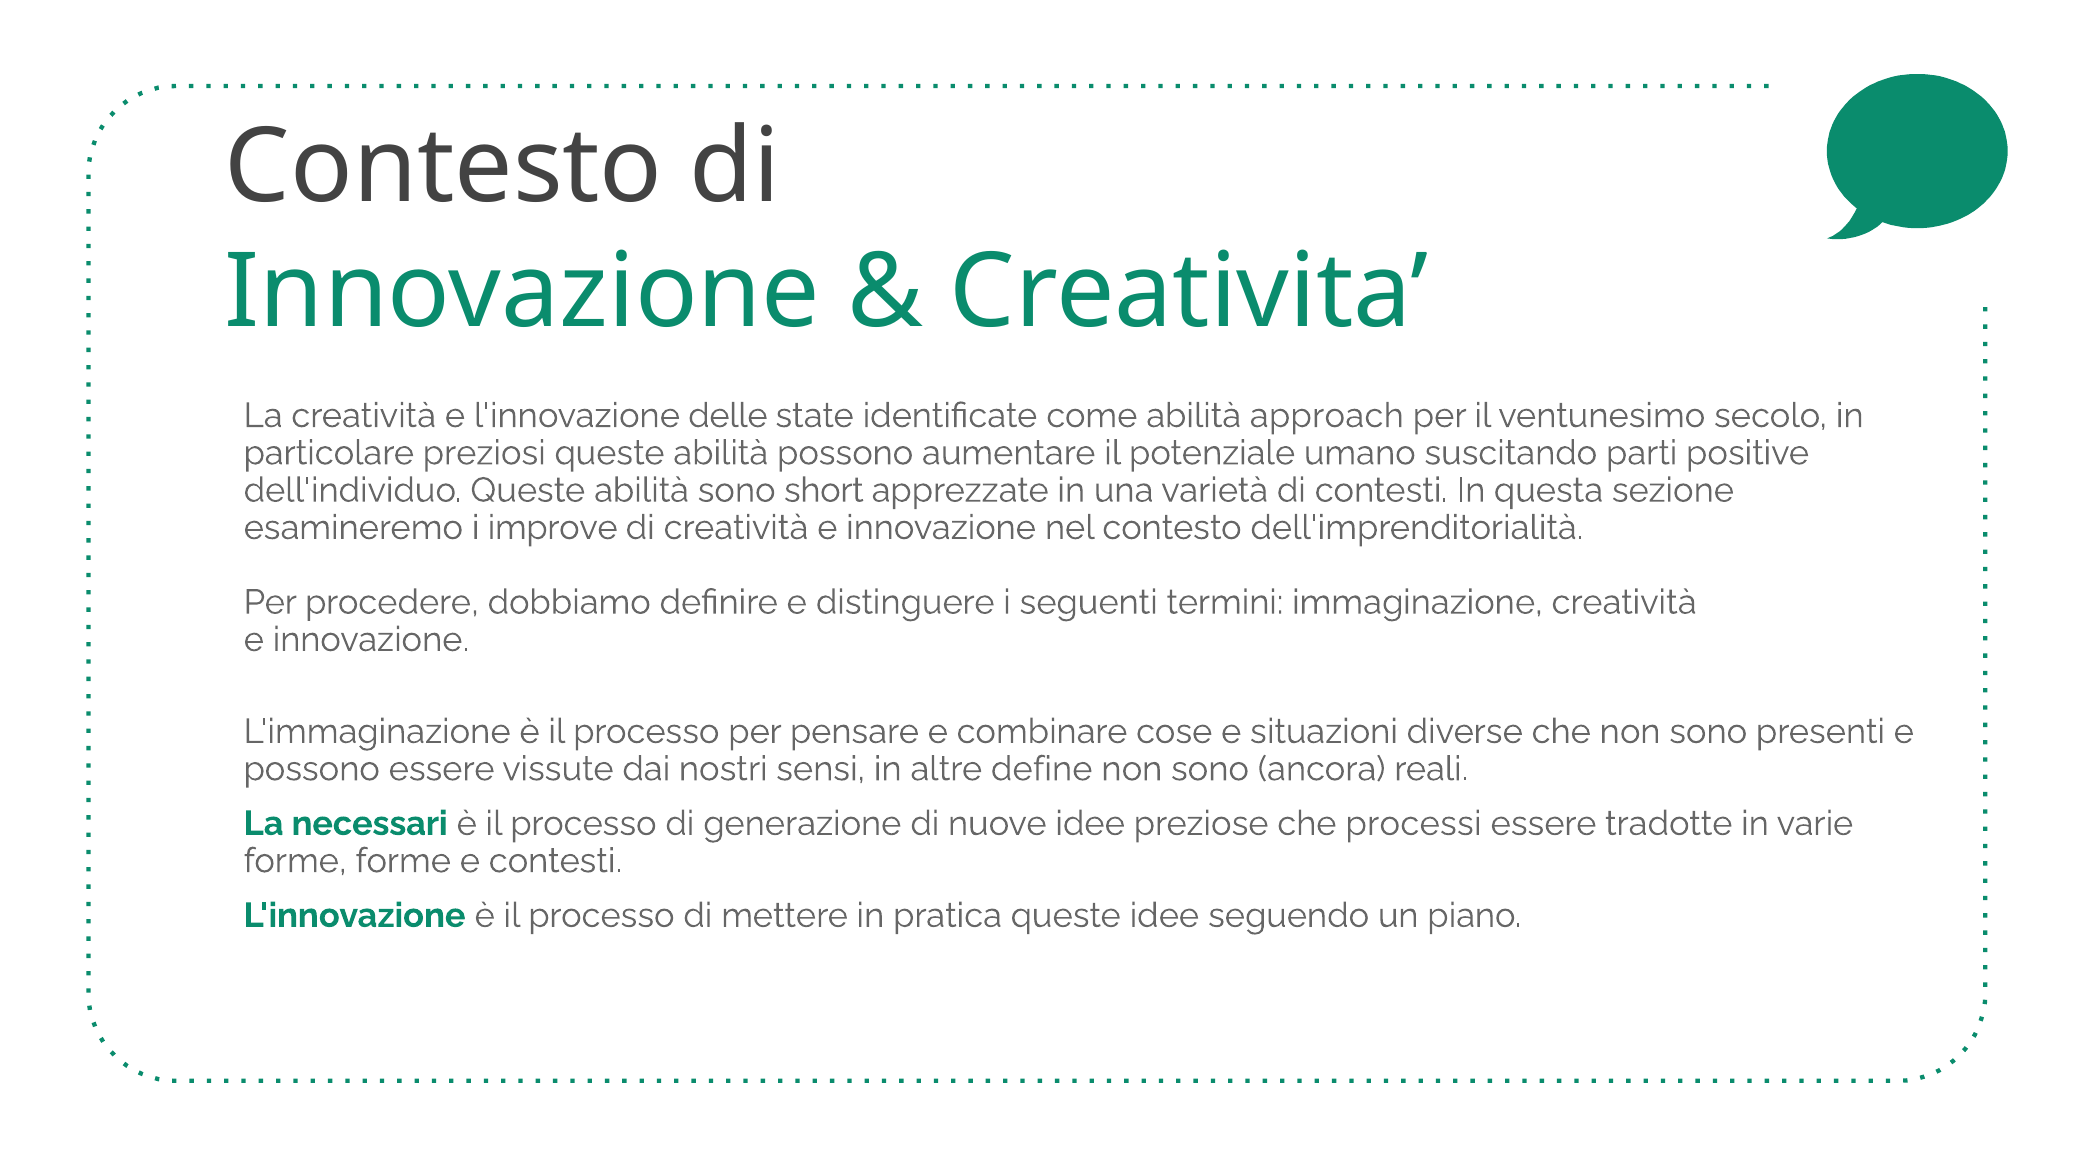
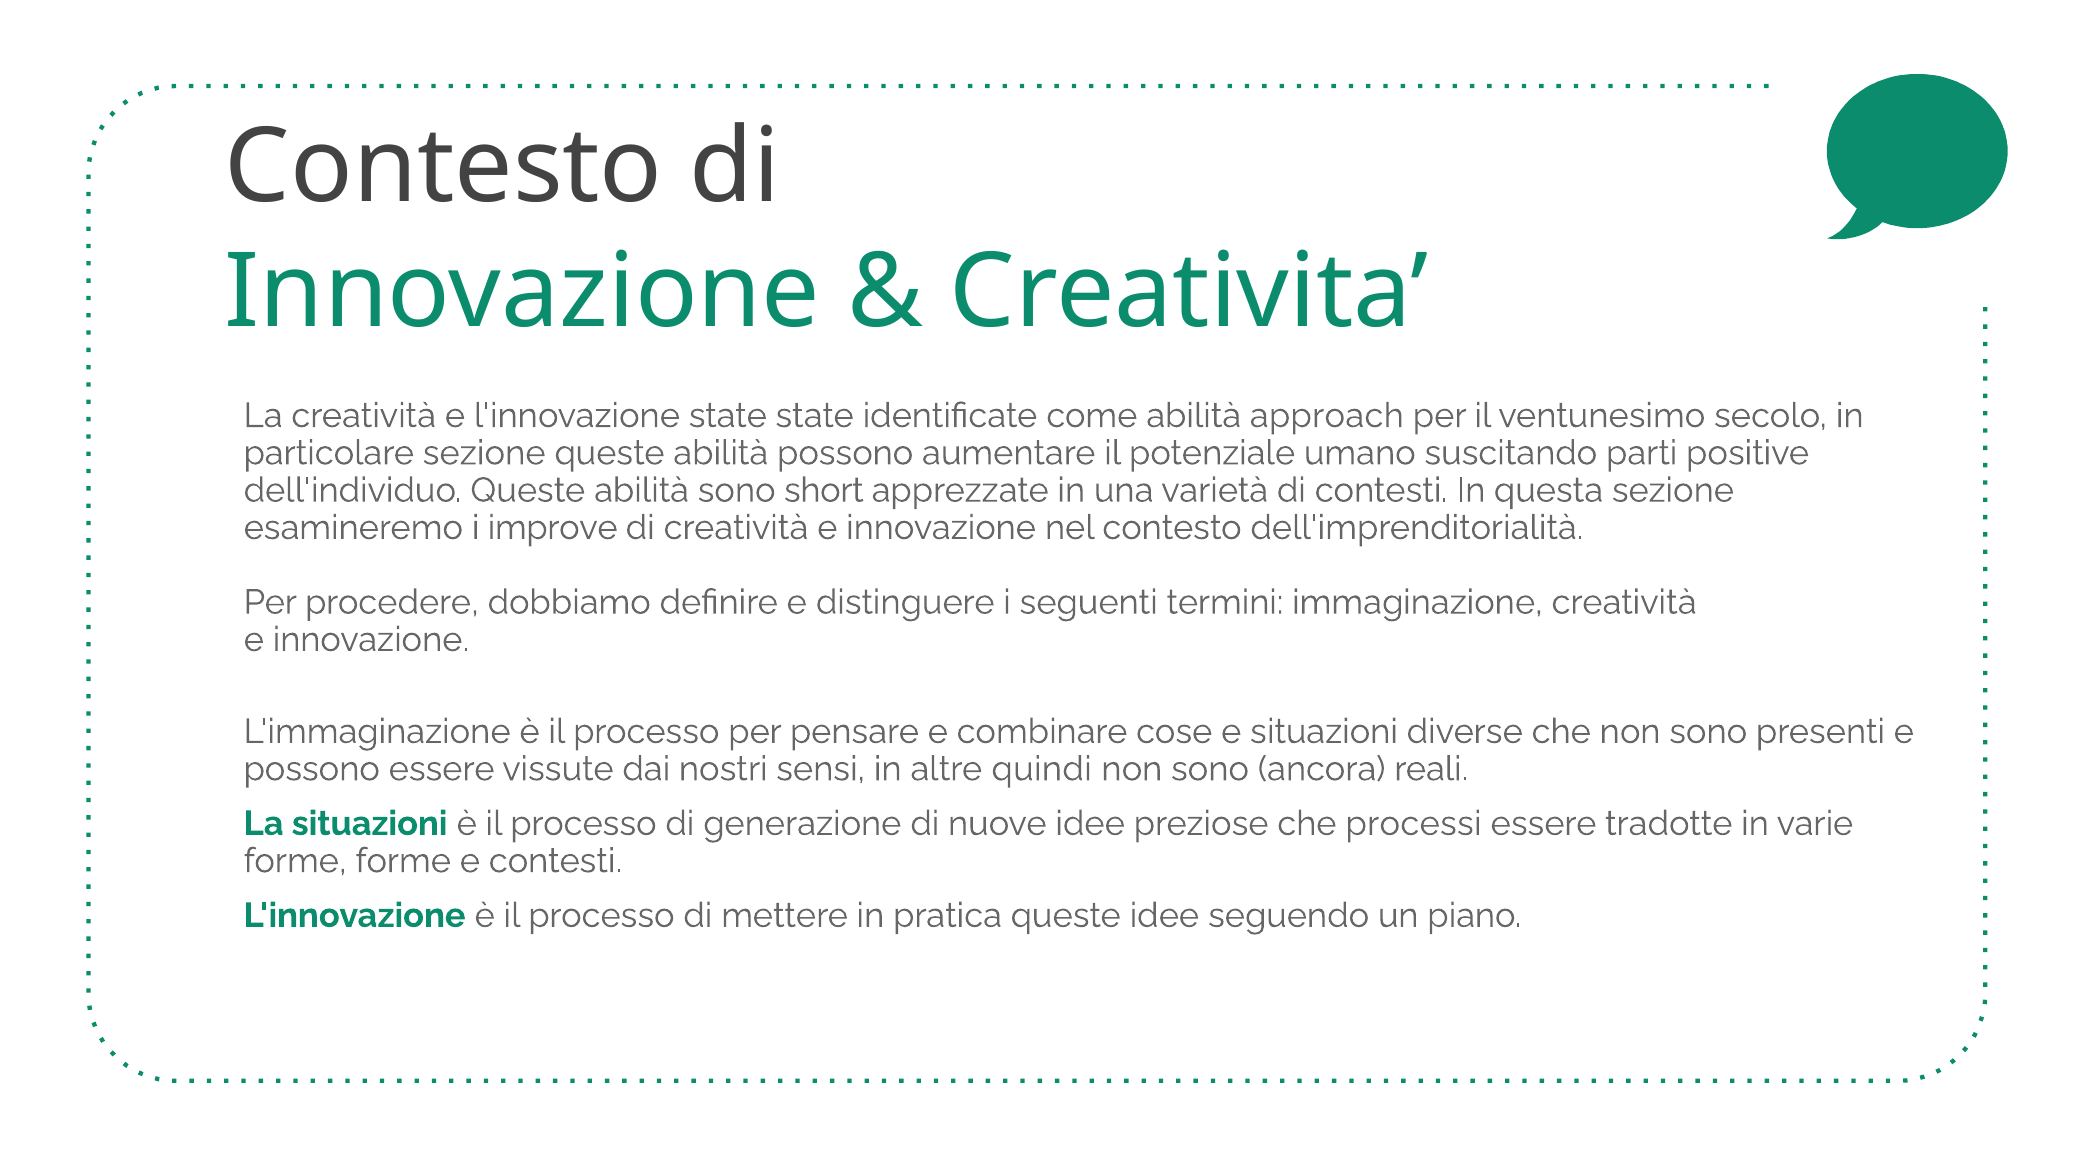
l'innovazione delle: delle -> state (728, 415)
particolare preziosi: preziosi -> sezione (484, 453)
define: define -> quindi (1042, 769)
La necessari: necessari -> situazioni (370, 823)
